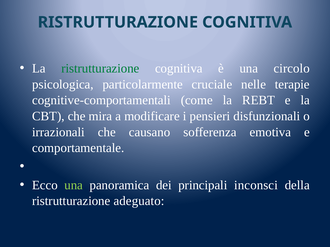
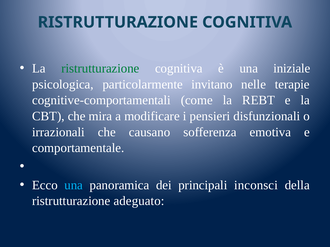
circolo: circolo -> iniziale (292, 69)
cruciale: cruciale -> invitano (212, 84)
una colour: light green -> light blue (74, 185)
